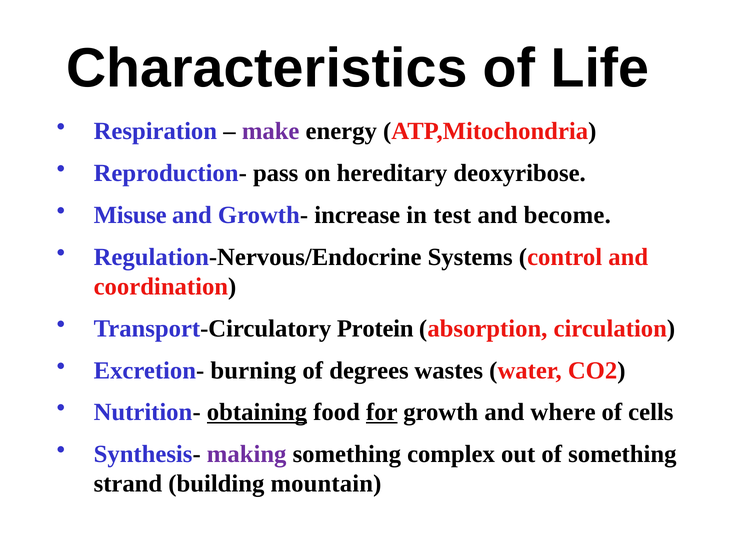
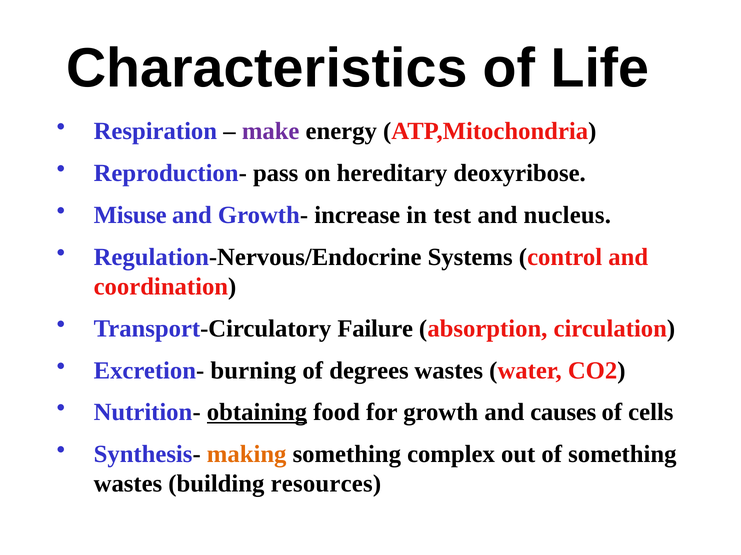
become: become -> nucleus (567, 215)
Protein: Protein -> Failure (375, 329)
for underline: present -> none (382, 413)
where: where -> causes (563, 413)
making colour: purple -> orange (247, 455)
strand: strand -> wastes (128, 484)
mountain: mountain -> resources (326, 484)
